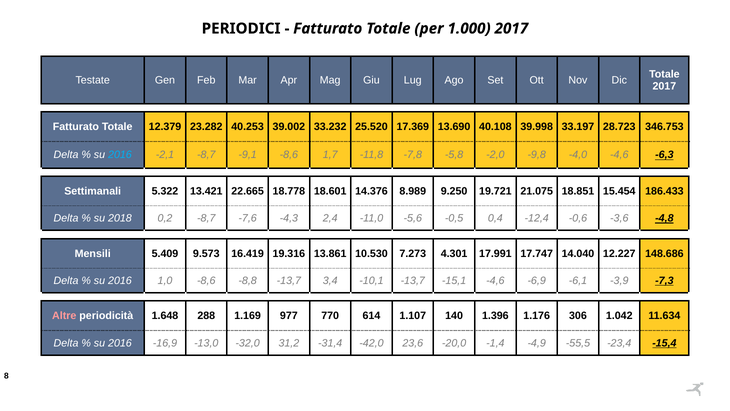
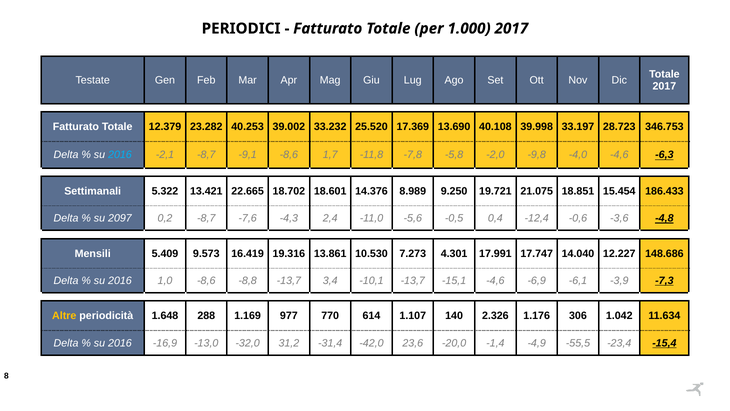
18.778: 18.778 -> 18.702 (289, 191)
2018: 2018 -> 2097 (120, 218)
Altre colour: pink -> yellow (64, 316)
1.396: 1.396 -> 2.326 (495, 316)
